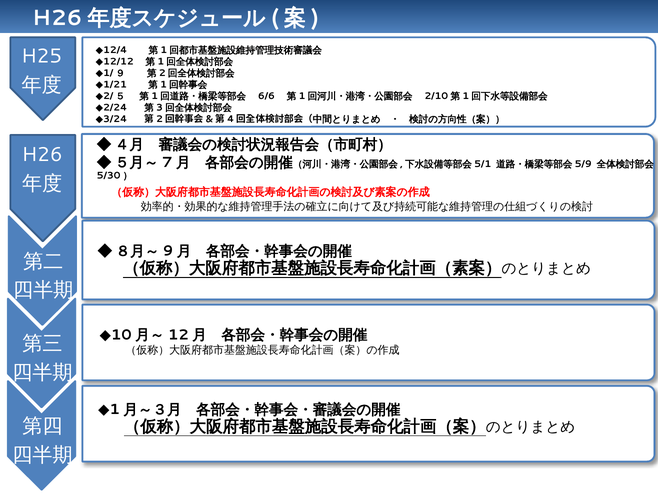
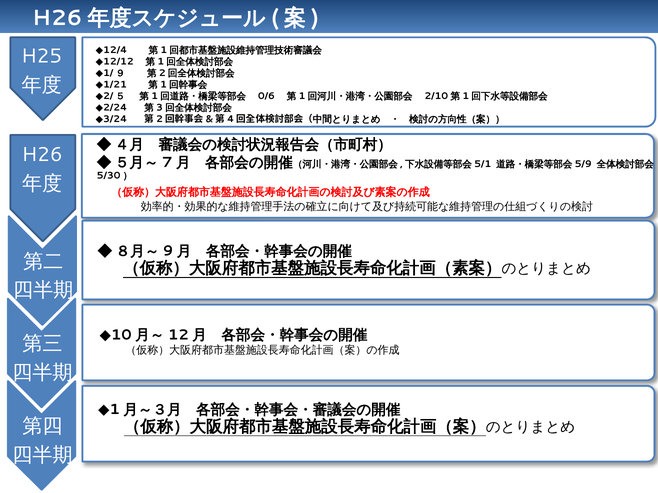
6/6: 6/6 -> 0/6 (266, 96)
